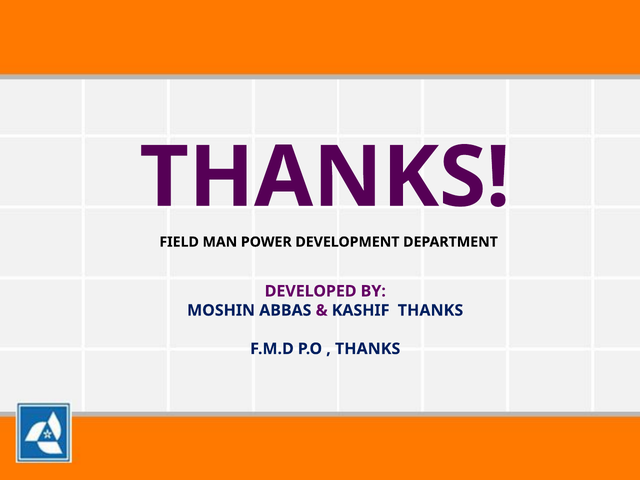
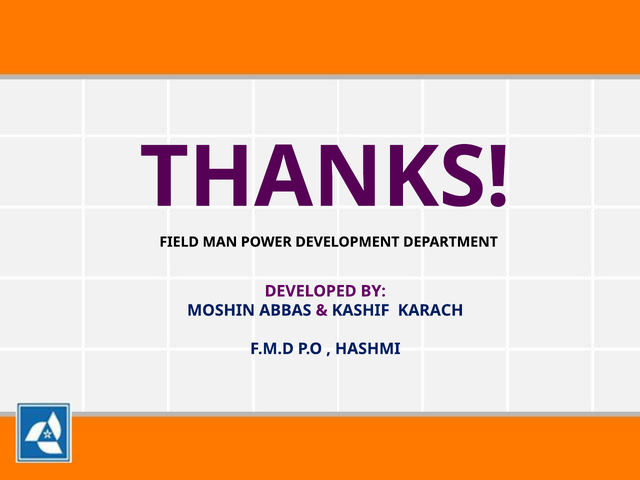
KASHIF THANKS: THANKS -> KARACH (431, 310)
THANKS: THANKS -> HASHMI (368, 349)
